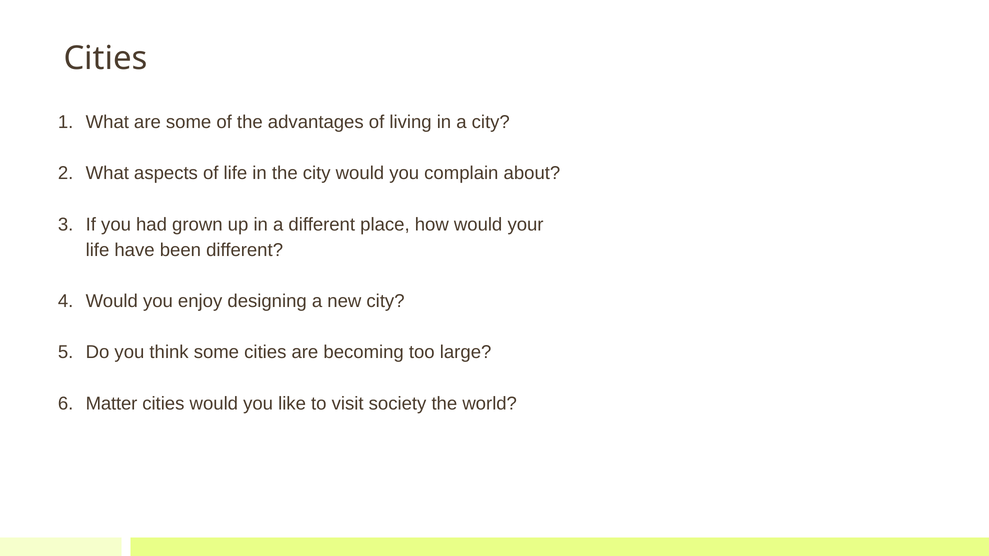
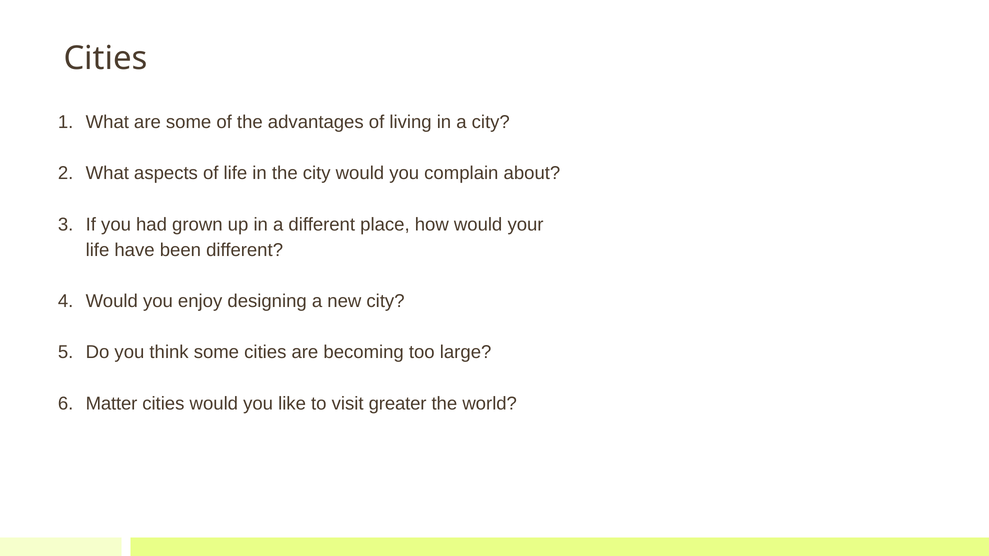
society: society -> greater (398, 404)
